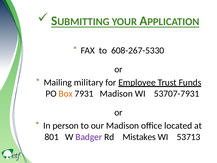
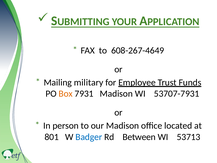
608-267-5330: 608-267-5330 -> 608-267-4649 (138, 50)
Badger colour: purple -> blue (89, 137)
Mistakes: Mistakes -> Between (139, 137)
